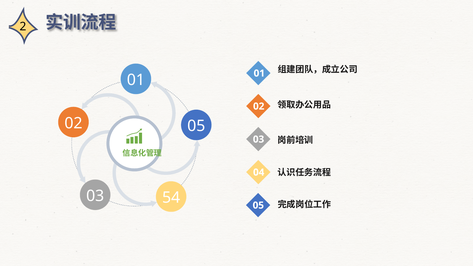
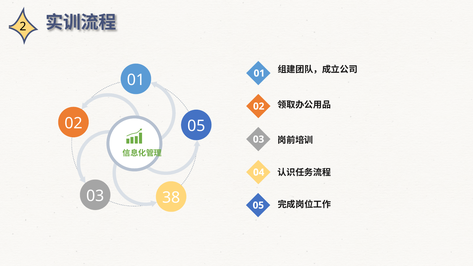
54: 54 -> 38 (171, 198)
